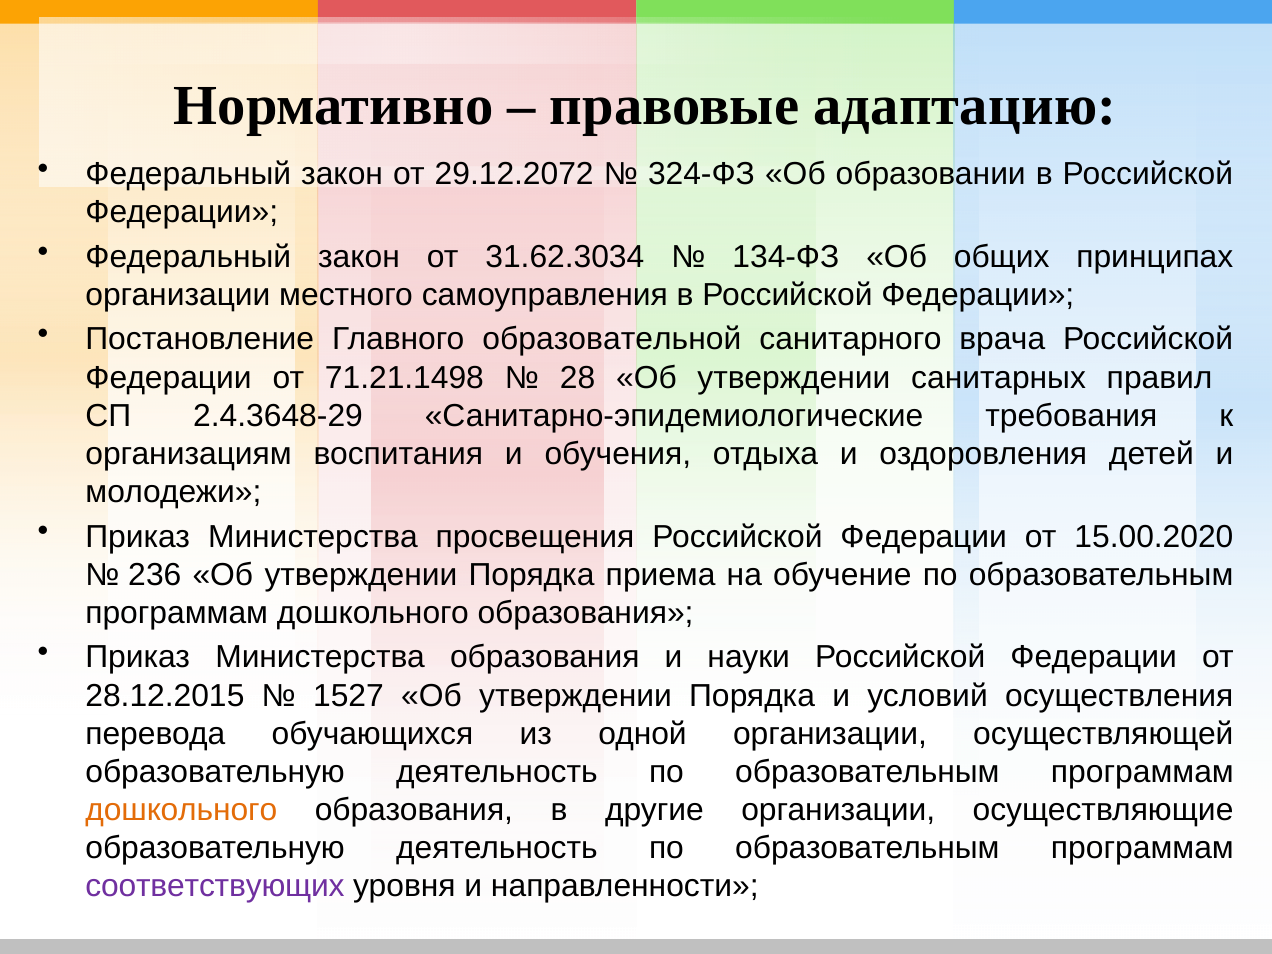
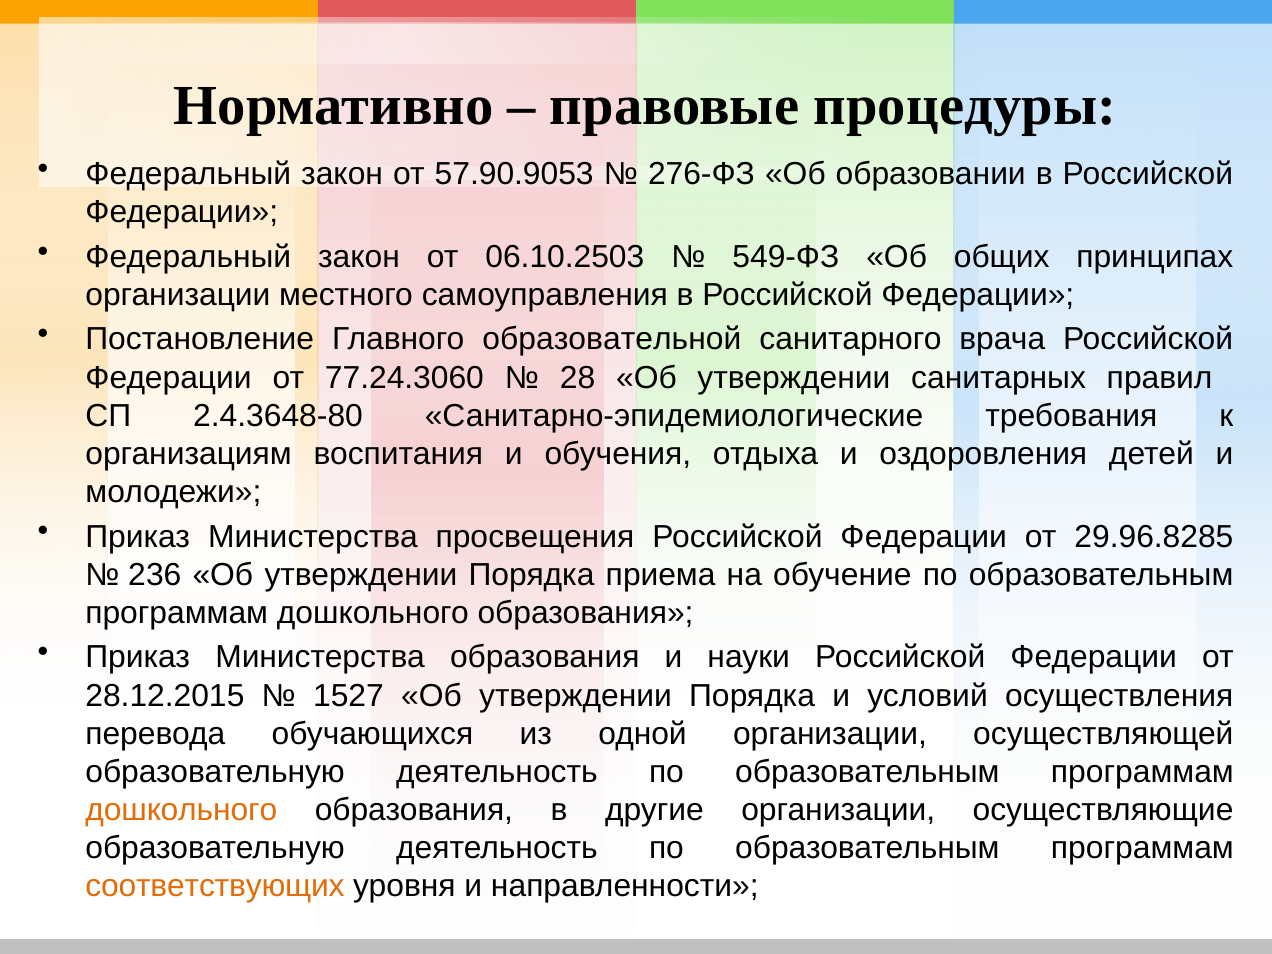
адаптацию: адаптацию -> процедуры (965, 106)
29.12.2072: 29.12.2072 -> 57.90.9053 (514, 174)
324-ФЗ: 324-ФЗ -> 276-ФЗ (701, 174)
31.62.3034: 31.62.3034 -> 06.10.2503 (565, 257)
134-ФЗ: 134-ФЗ -> 549-ФЗ (786, 257)
71.21.1498: 71.21.1498 -> 77.24.3060 (404, 378)
2.4.3648-29: 2.4.3648-29 -> 2.4.3648-80 (278, 416)
15.00.2020: 15.00.2020 -> 29.96.8285 (1154, 537)
соответствующих colour: purple -> orange (215, 886)
